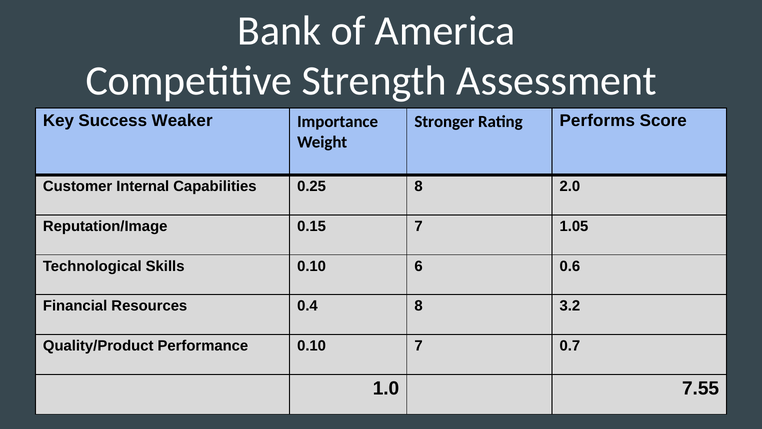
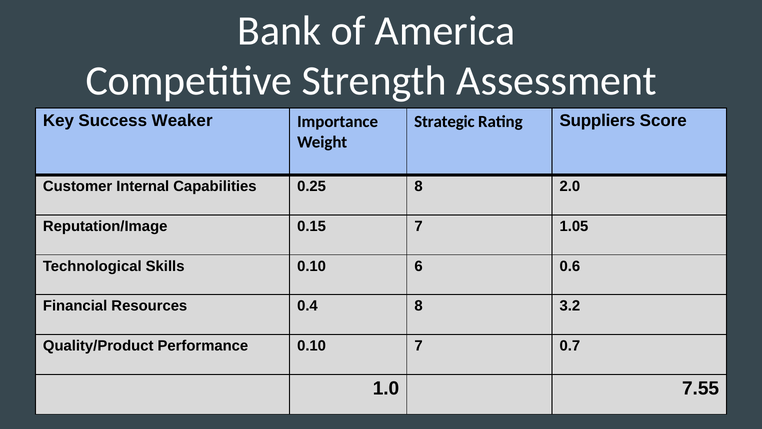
Stronger: Stronger -> Strategic (444, 121)
Performs: Performs -> Suppliers (597, 121)
